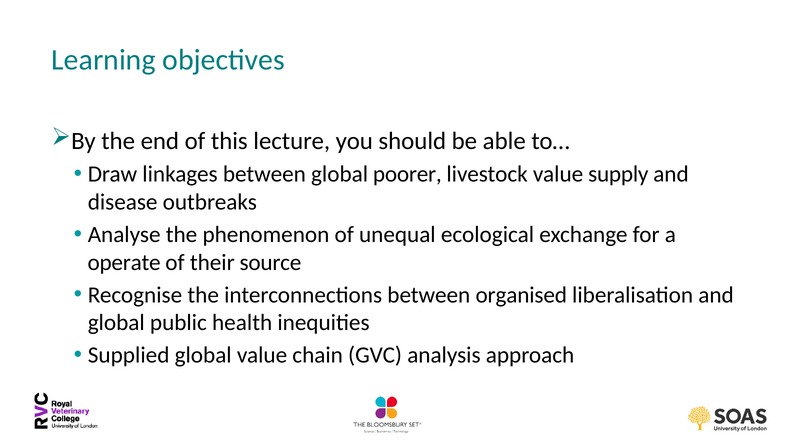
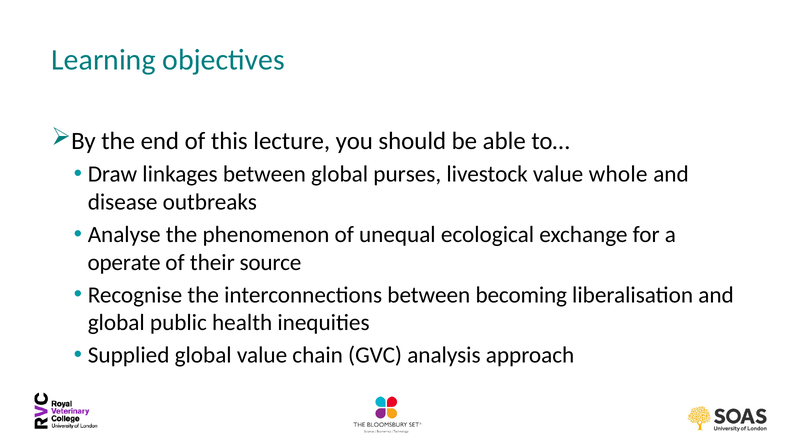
poorer: poorer -> purses (407, 174)
supply: supply -> whole (618, 174)
organised: organised -> becoming (521, 295)
